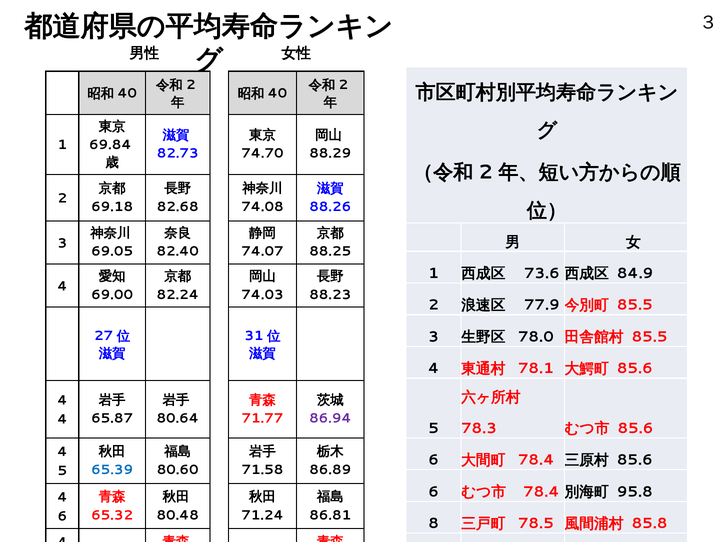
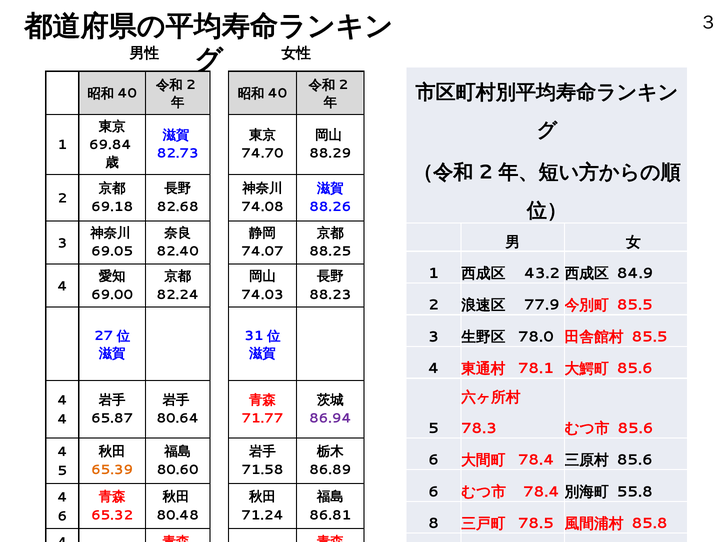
73.6: 73.6 -> 43.2 (542, 273)
65.39 colour: blue -> orange (112, 470)
95.8: 95.8 -> 55.8 (635, 492)
